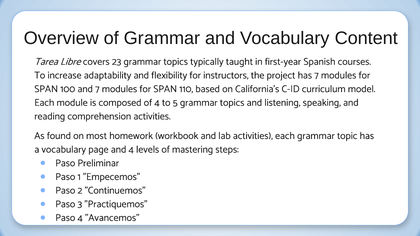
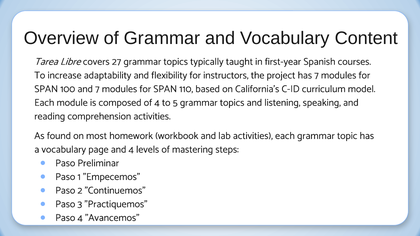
23: 23 -> 27 (117, 62)
